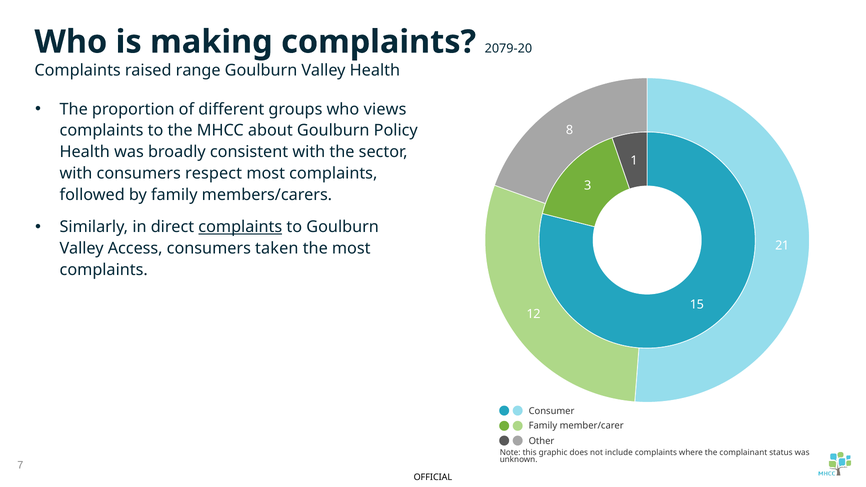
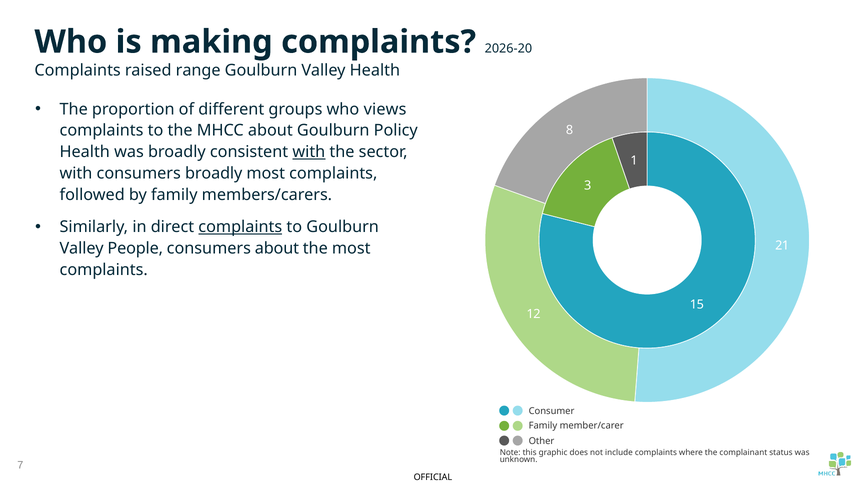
2079-20: 2079-20 -> 2026-20 (508, 49)
with underline: none -> present (309, 152)
consumers respect: respect -> broadly (214, 173)
Access: Access -> People (135, 249)
consumers taken: taken -> about (277, 249)
